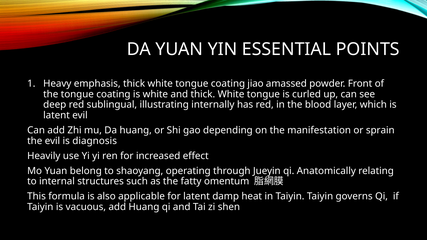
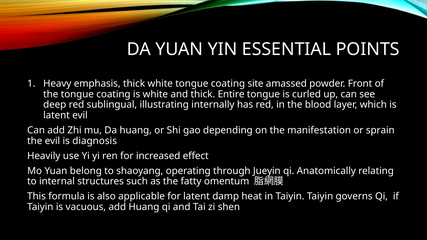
jiao: jiao -> site (255, 84)
and thick White: White -> Entire (231, 94)
